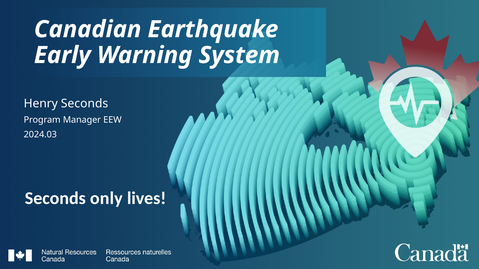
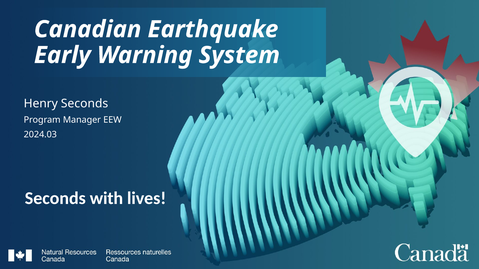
only: only -> with (106, 199)
